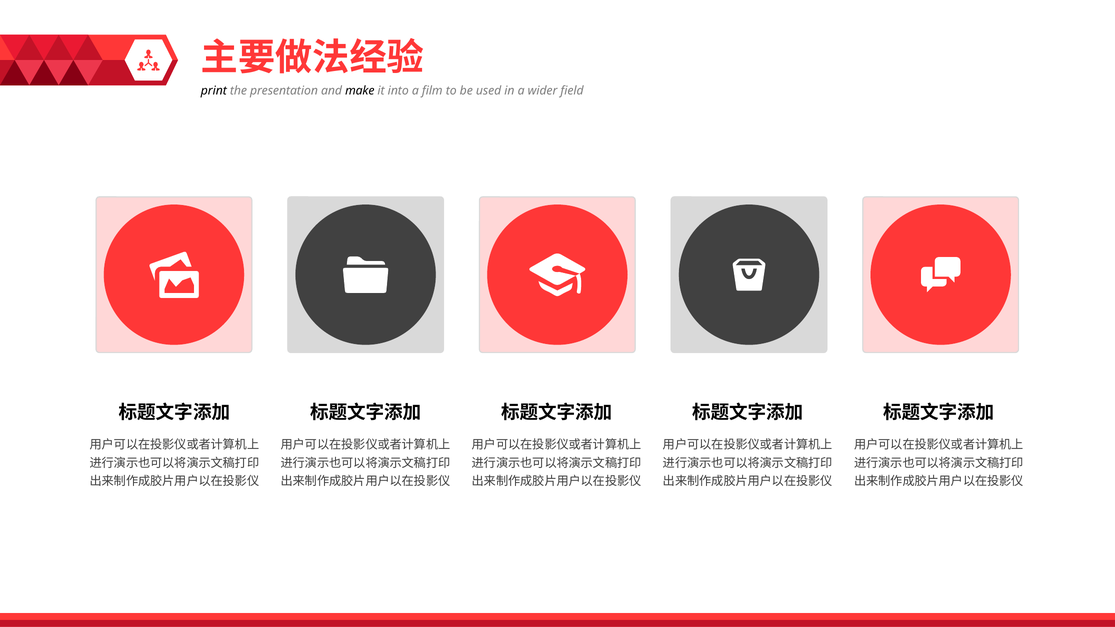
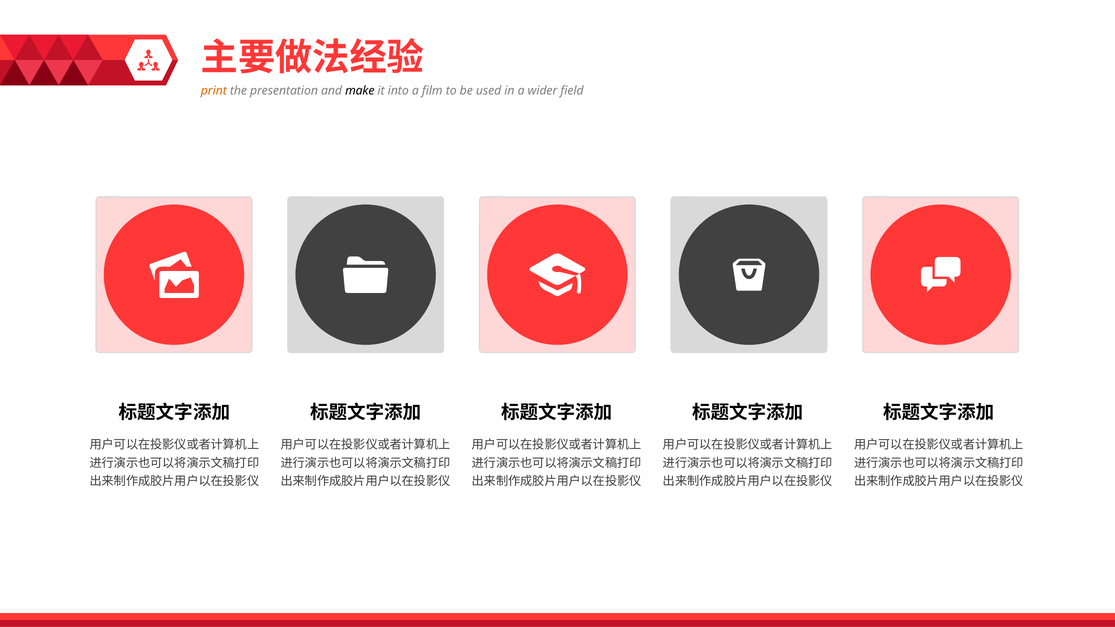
print colour: black -> orange (214, 91)
